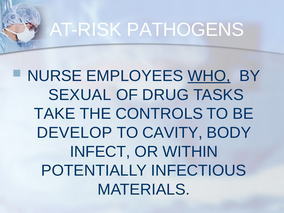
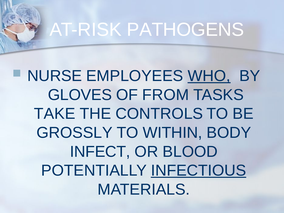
SEXUAL: SEXUAL -> GLOVES (80, 95)
DRUG: DRUG -> FROM (166, 95)
DEVELOP: DEVELOP -> GROSSLY (75, 133)
CAVITY: CAVITY -> WITHIN (173, 133)
WITHIN: WITHIN -> BLOOD (190, 152)
INFECTIOUS underline: none -> present (199, 171)
